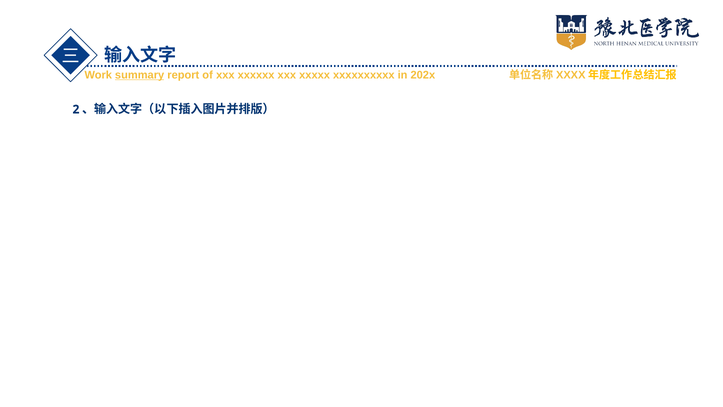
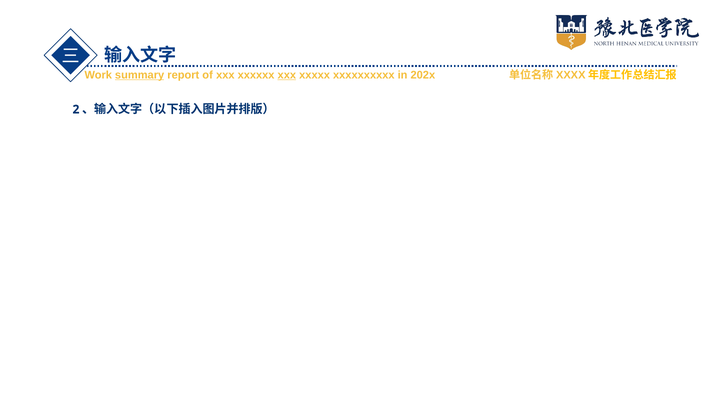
xxx underline: none -> present (287, 75)
